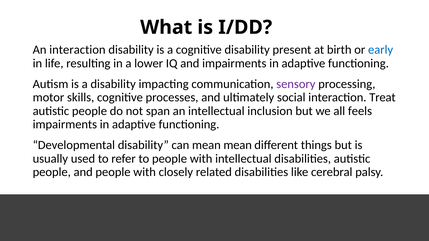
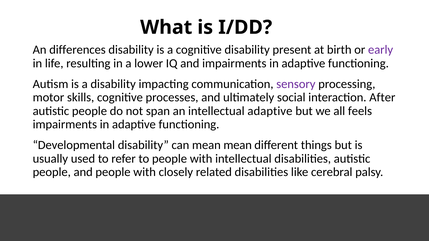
An interaction: interaction -> differences (77, 50)
early colour: blue -> purple (381, 50)
Treat: Treat -> After (382, 98)
intellectual inclusion: inclusion -> adaptive (270, 111)
